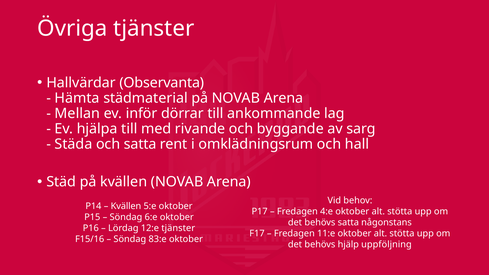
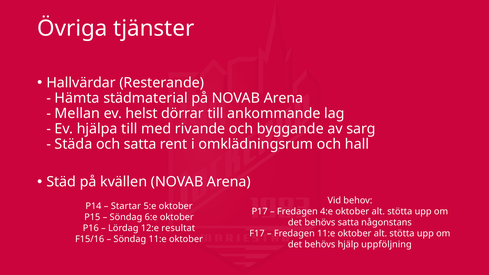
Observanta: Observanta -> Resterande (162, 83)
inför: inför -> helst (142, 113)
Kvällen: Kvällen -> Startar (126, 206)
12:e tjänster: tjänster -> resultat (178, 228)
Söndag 83:e: 83:e -> 11:e (158, 239)
